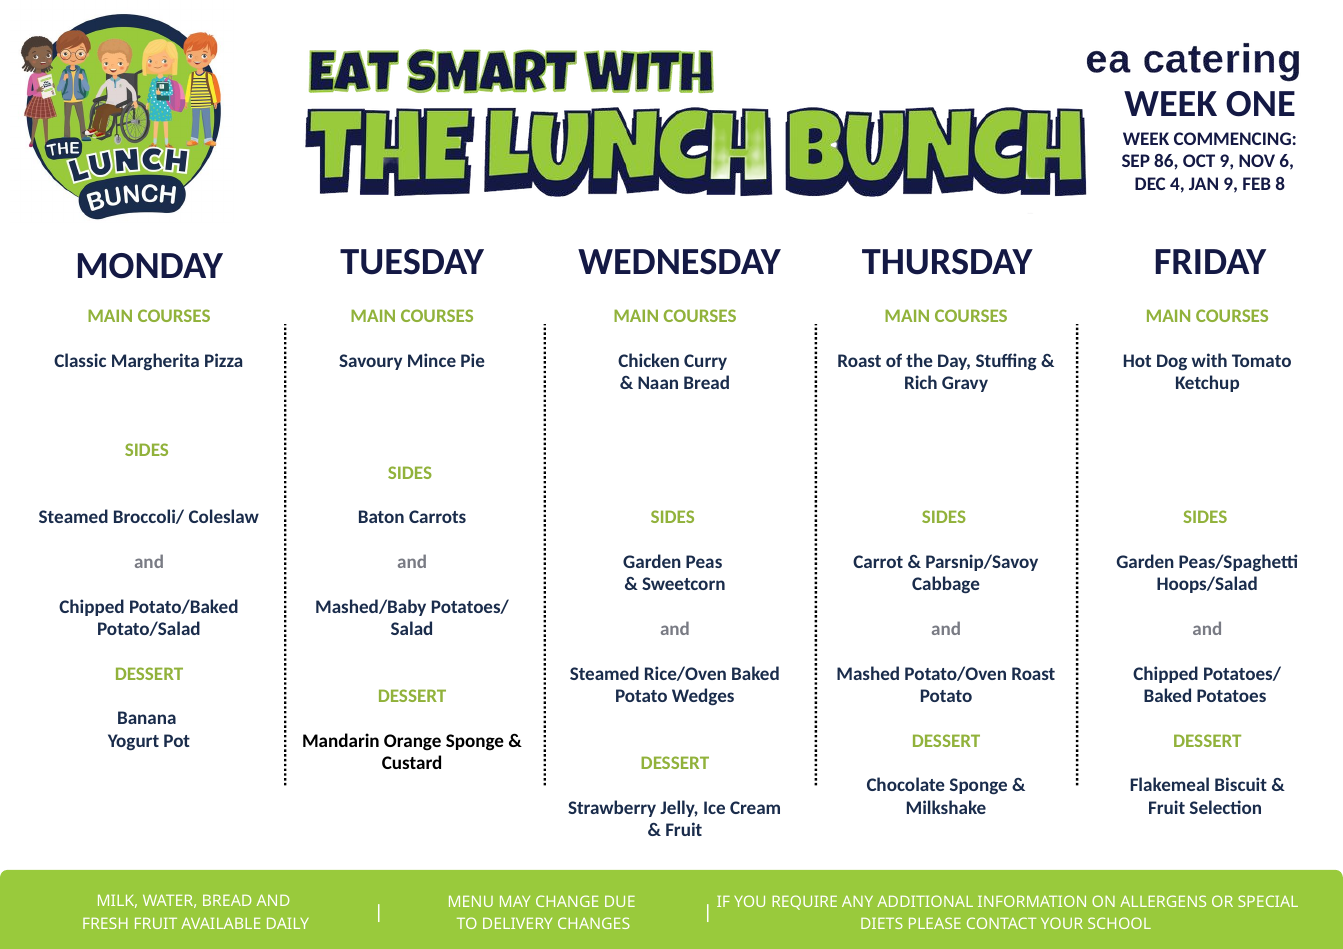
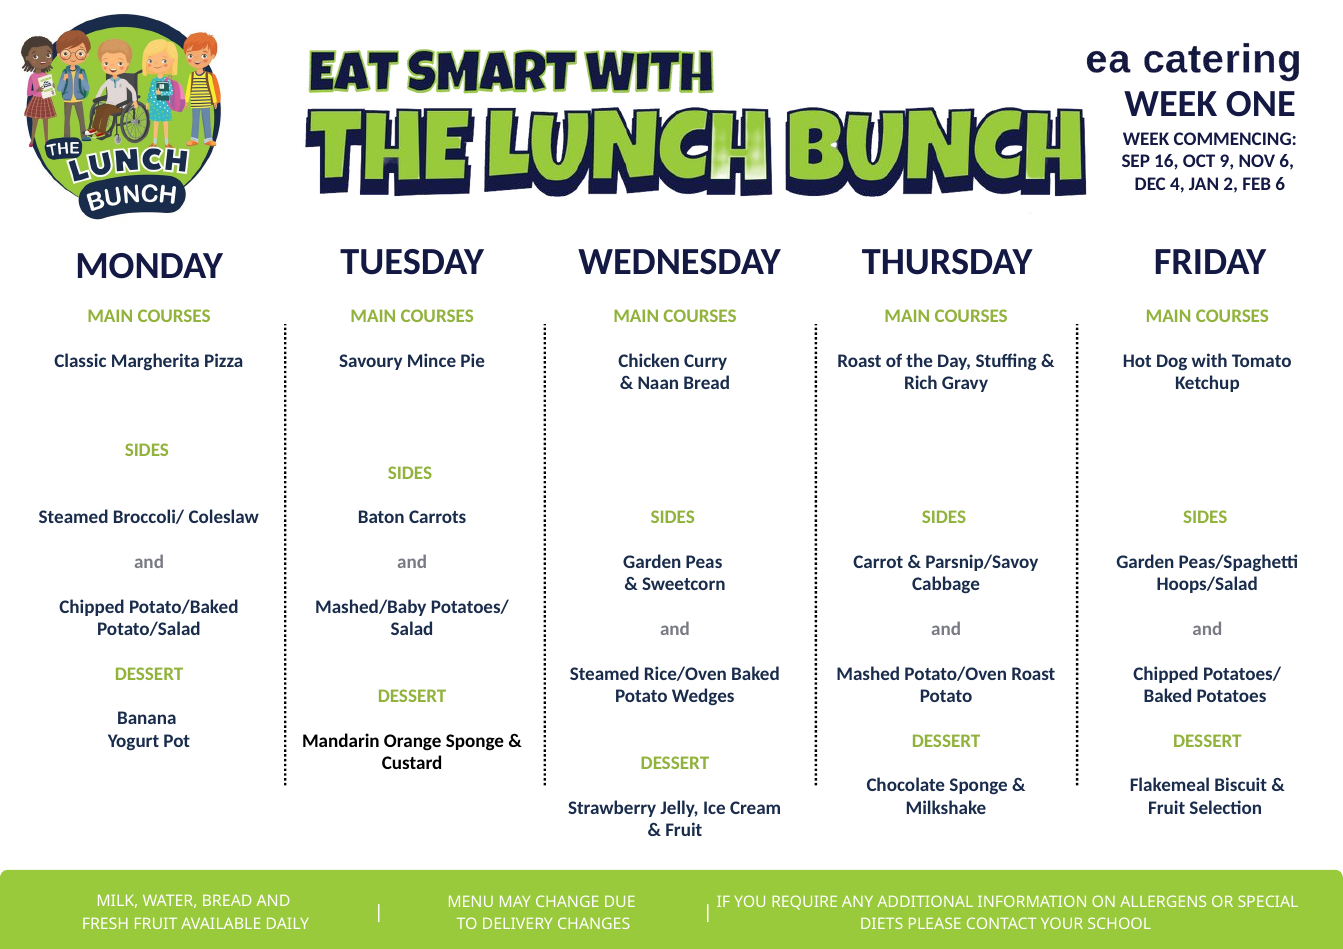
86: 86 -> 16 (1166, 162)
JAN 9: 9 -> 2 (1231, 184)
FEB 8: 8 -> 6 (1280, 184)
